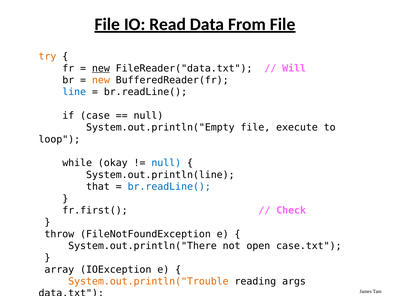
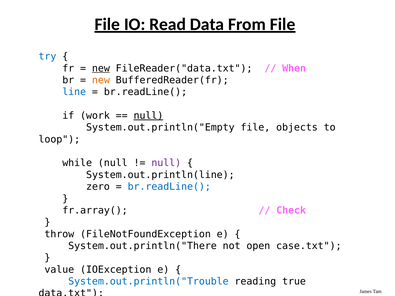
try colour: orange -> blue (47, 56)
Will: Will -> When (294, 68)
case: case -> work (95, 116)
null underline: none -> present (148, 116)
execute: execute -> objects (297, 128)
while okay: okay -> null (113, 163)
null colour: blue -> purple (166, 163)
that: that -> zero (98, 187)
fr.first(: fr.first( -> fr.array( (95, 211)
array: array -> value (59, 270)
System.out.println("Trouble colour: orange -> blue (148, 282)
args: args -> true (294, 282)
